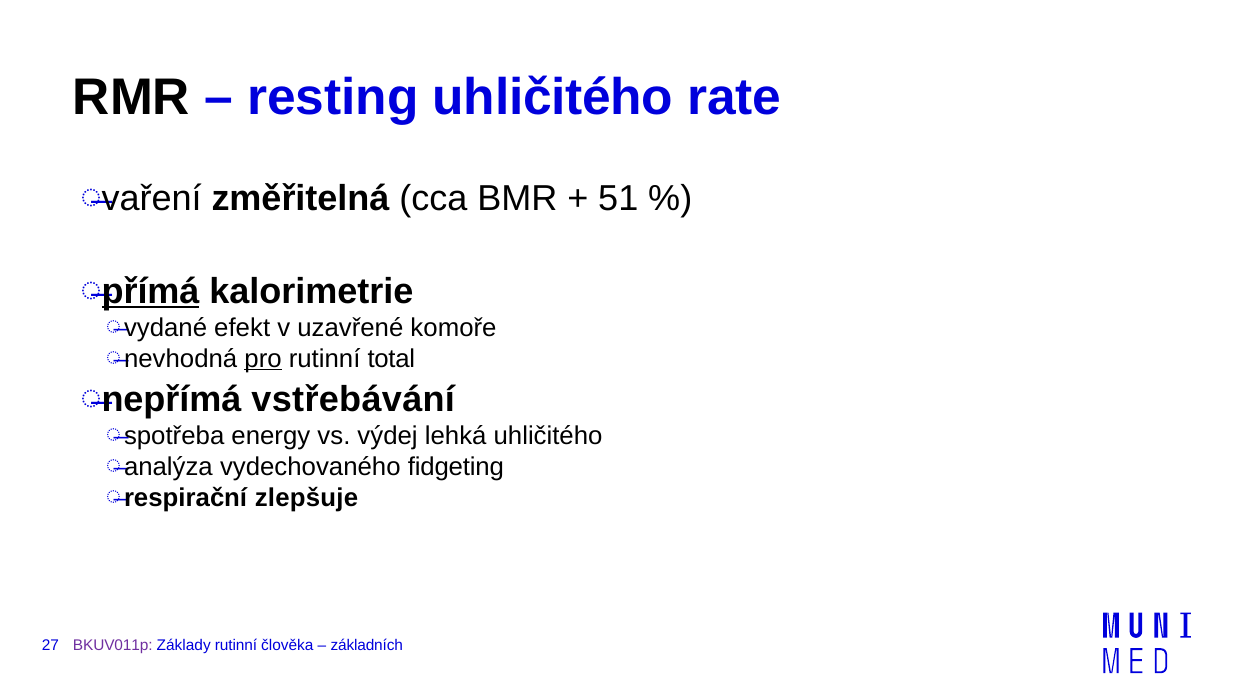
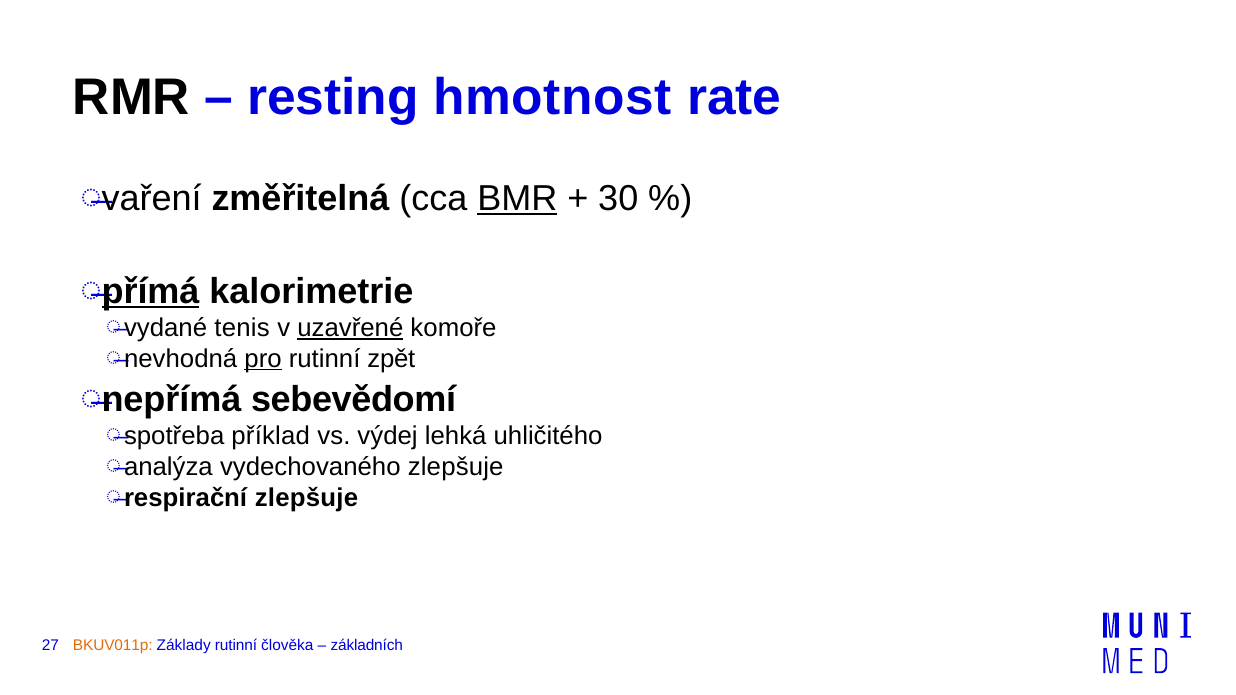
resting uhličitého: uhličitého -> hmotnost (553, 97)
BMR underline: none -> present (517, 199)
51: 51 -> 30 (618, 199)
efekt: efekt -> tenis (242, 328)
uzavřené underline: none -> present (350, 328)
total: total -> zpět (391, 359)
vstřebávání: vstřebávání -> sebevědomí (354, 400)
energy: energy -> příklad (271, 436)
vydechovaného fidgeting: fidgeting -> zlepšuje (456, 467)
BKUV011p colour: purple -> orange (113, 645)
